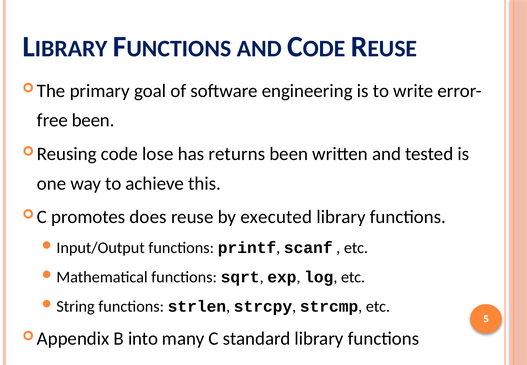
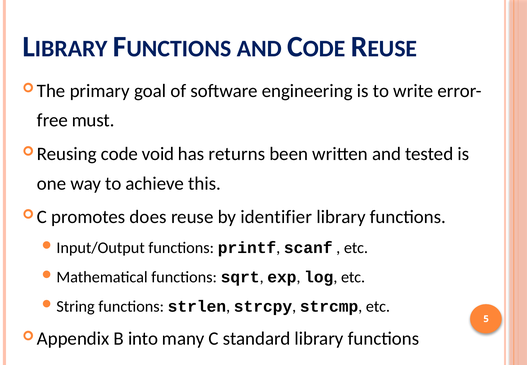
been: been -> must (93, 120)
lose: lose -> void (158, 154)
executed: executed -> identifier (276, 217)
